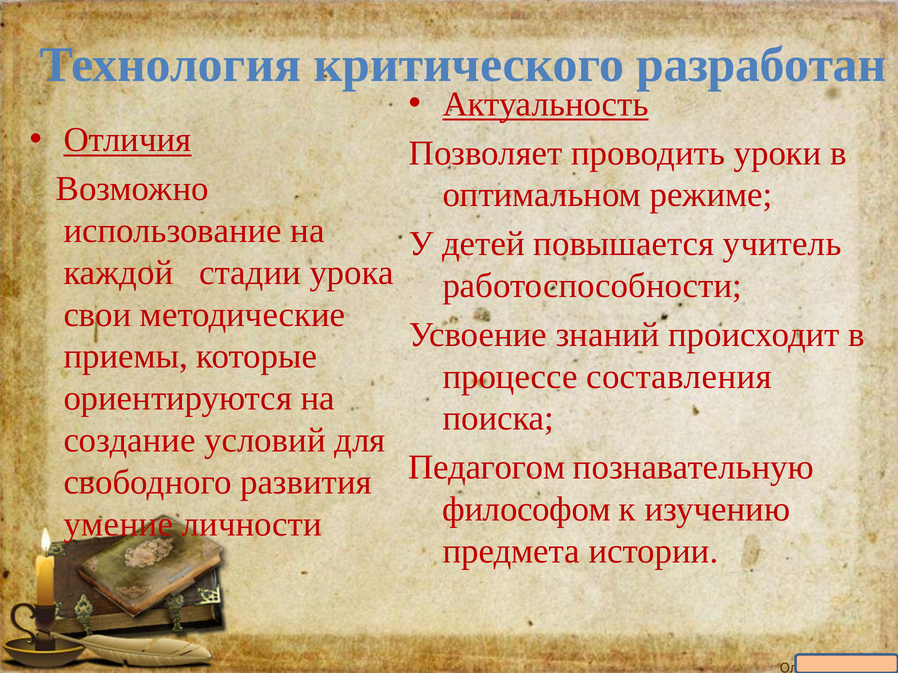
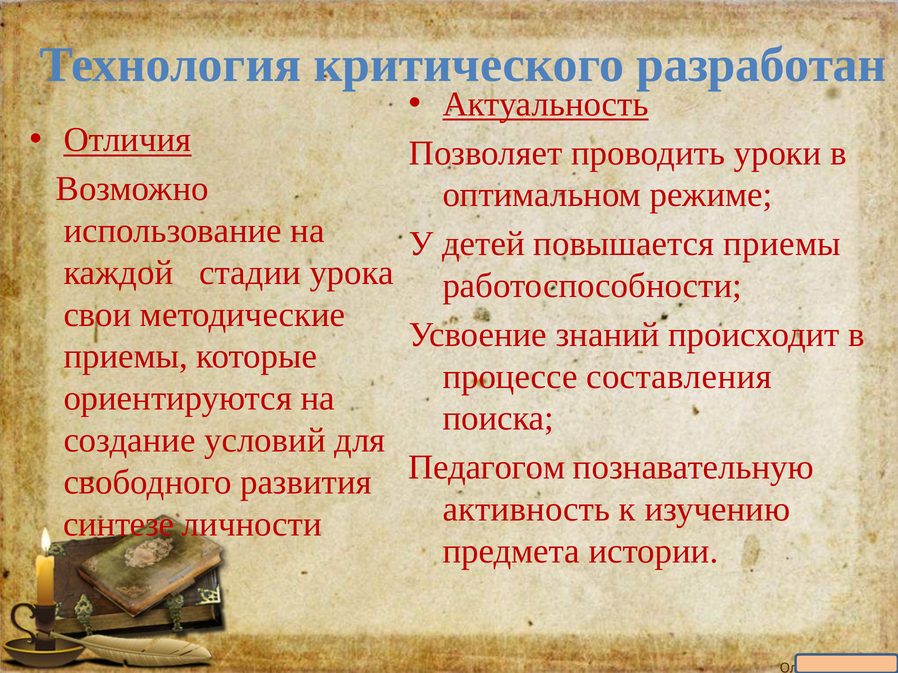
повышается учитель: учитель -> приемы (782, 244)
философом: философом -> активность (526, 510)
умение: умение -> синтезе (119, 524)
